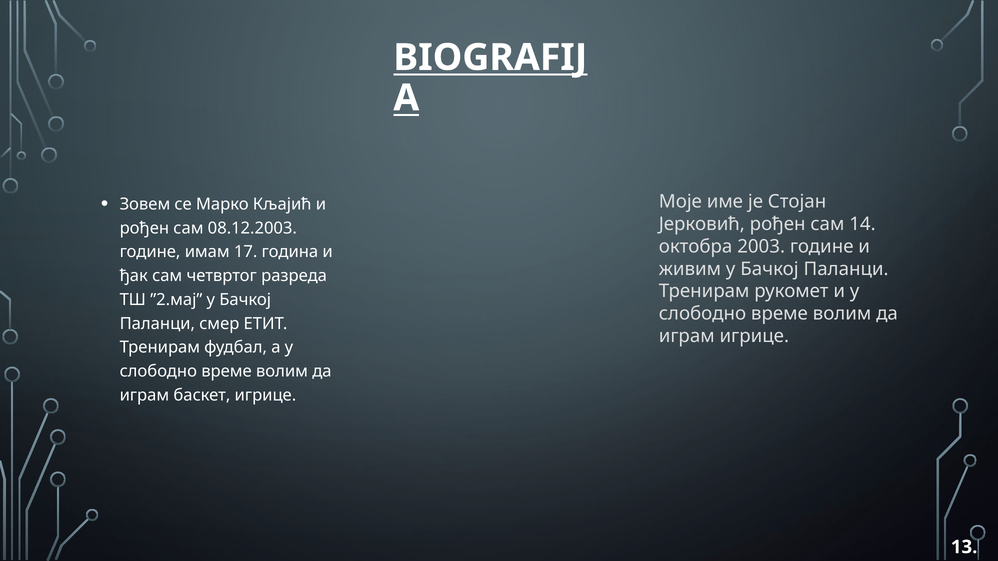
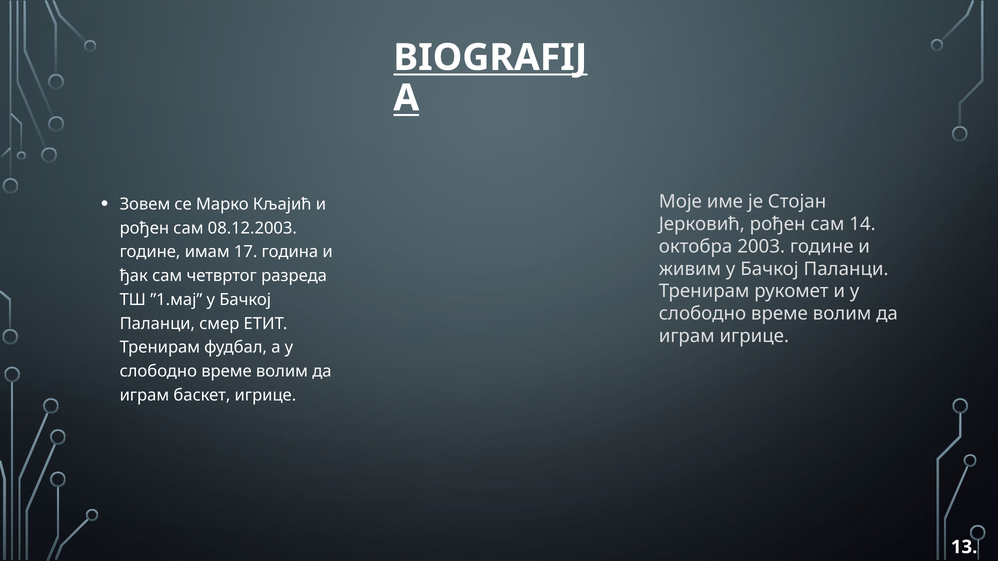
”2.мај: ”2.мај -> ”1.мај (176, 300)
